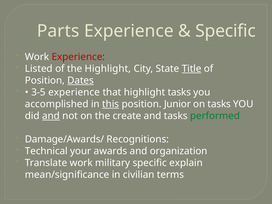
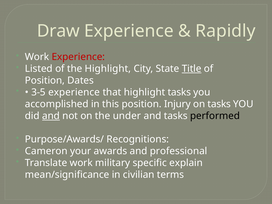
Parts: Parts -> Draw (58, 31)
Specific: Specific -> Rapidly (225, 31)
Dates underline: present -> none (81, 80)
this underline: present -> none (111, 104)
Junior: Junior -> Injury (177, 104)
create: create -> under (127, 116)
performed colour: green -> black (215, 116)
Damage/Awards/: Damage/Awards/ -> Purpose/Awards/ (65, 139)
Technical: Technical -> Cameron (46, 151)
organization: organization -> professional (179, 151)
